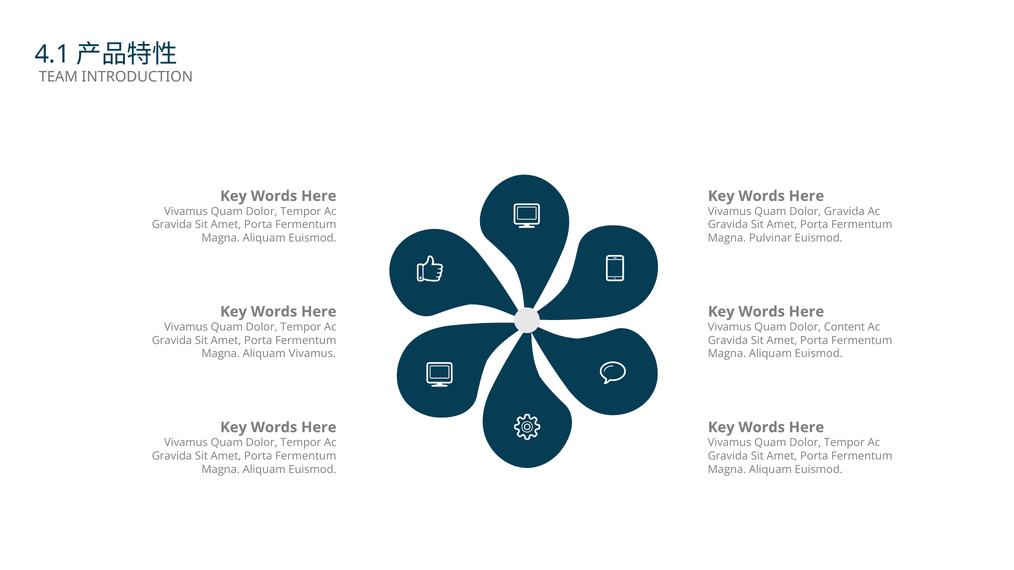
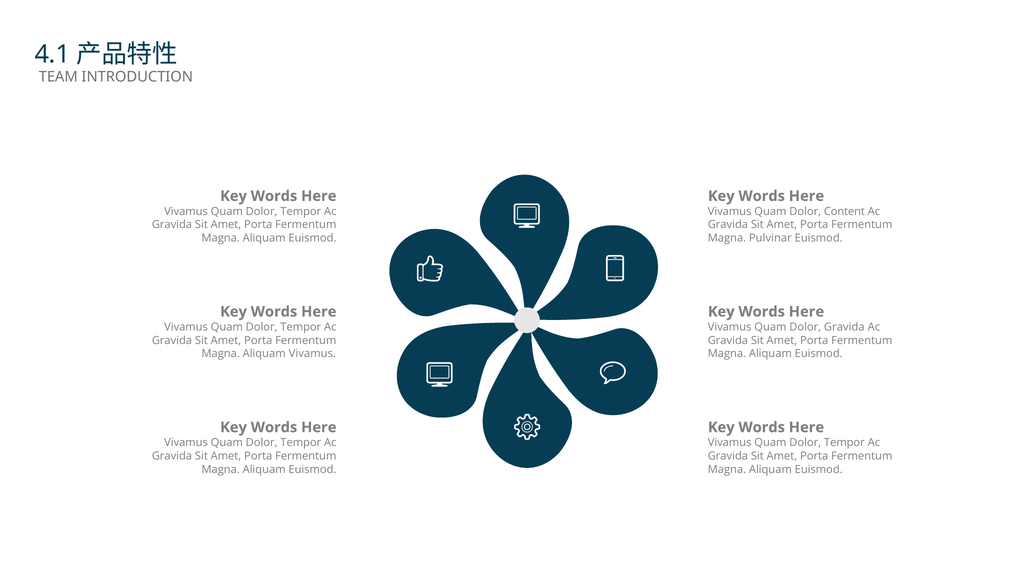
Dolor Gravida: Gravida -> Content (844, 211)
Dolor Content: Content -> Gravida (844, 327)
